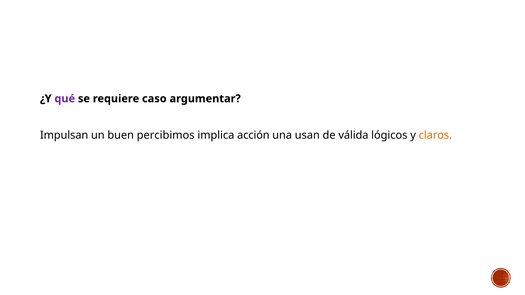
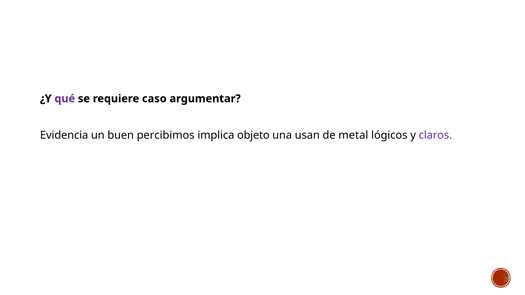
Impulsan: Impulsan -> Evidencia (64, 136)
acción: acción -> objeto (253, 136)
válida: válida -> metal (353, 136)
claros colour: orange -> purple (435, 136)
